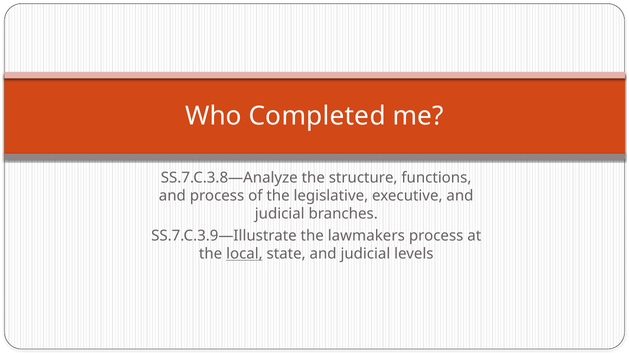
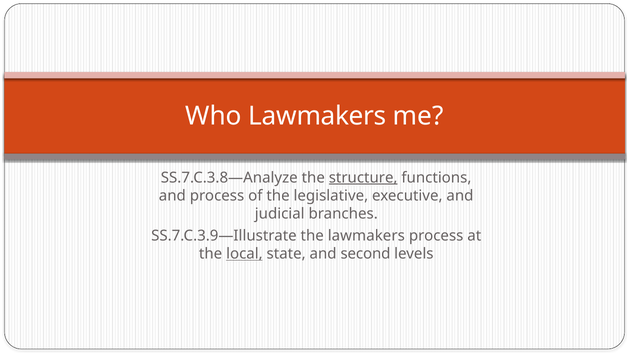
Who Completed: Completed -> Lawmakers (317, 116)
structure underline: none -> present (363, 178)
state and judicial: judicial -> second (365, 254)
